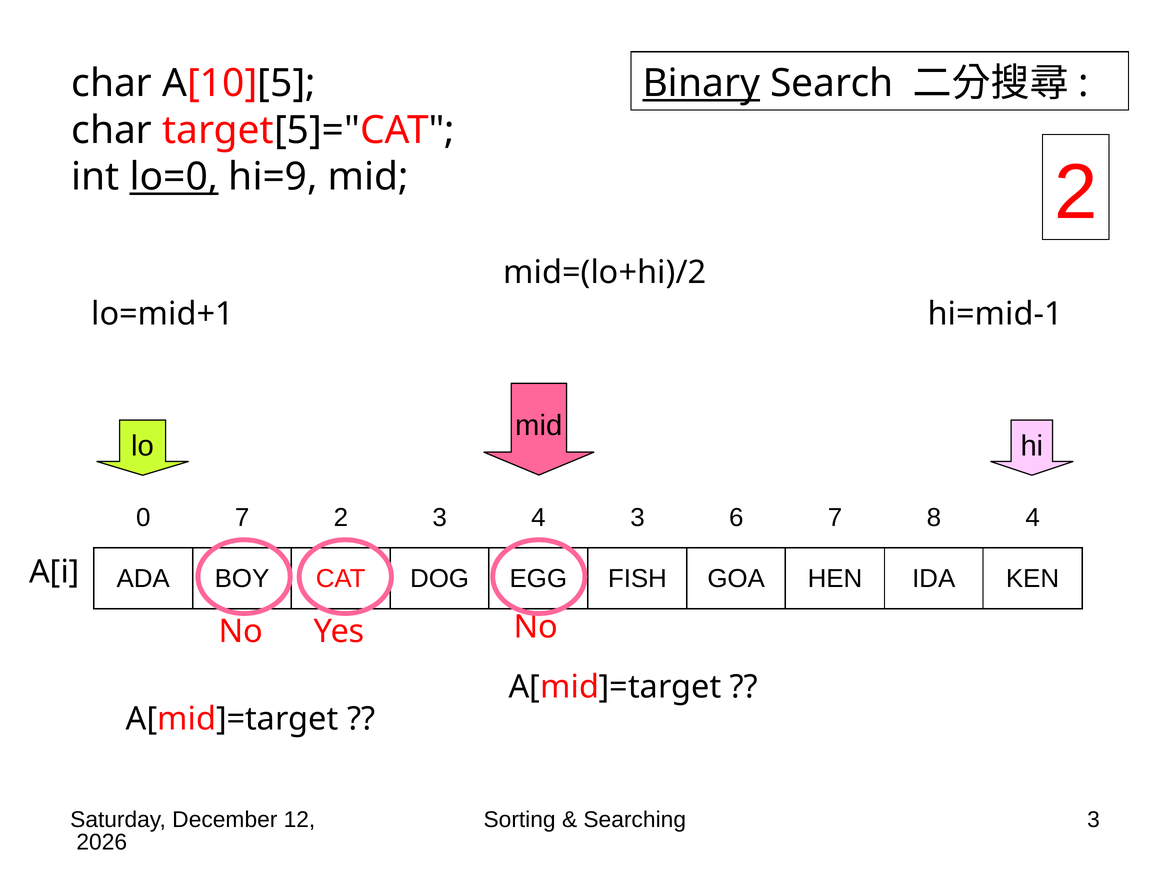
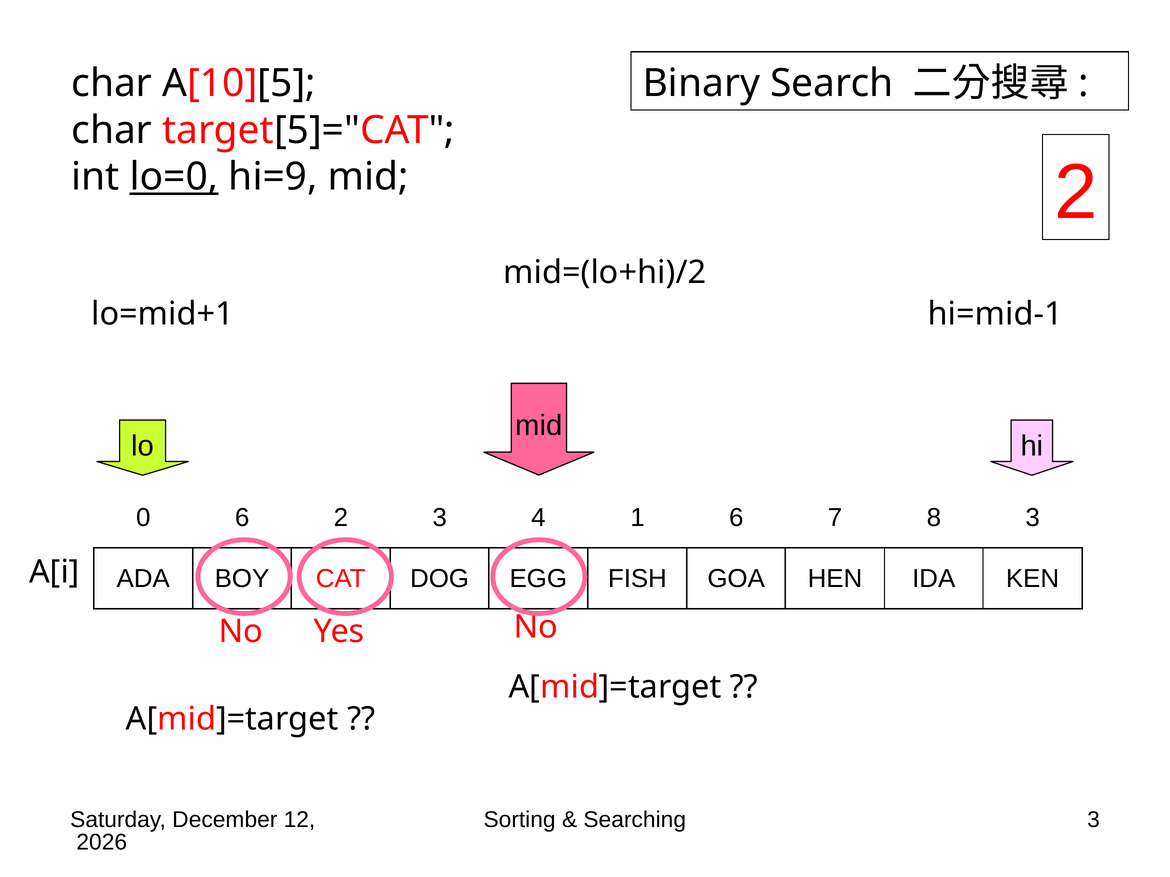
Binary underline: present -> none (701, 84)
0 7: 7 -> 6 (242, 518)
4 3: 3 -> 1 (638, 518)
8 4: 4 -> 3 (1033, 518)
